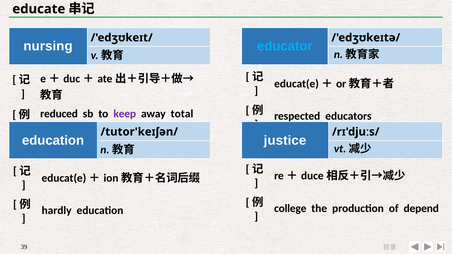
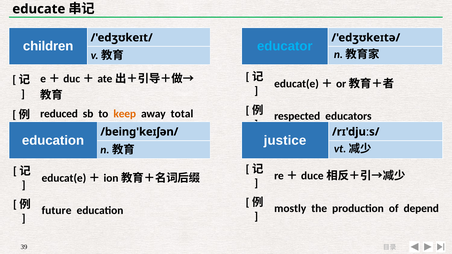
nursing: nursing -> children (48, 46)
keep colour: purple -> orange (125, 114)
/tutor'keɪʃən/: /tutor'keɪʃən/ -> /being'keɪʃən/ (139, 132)
college: college -> mostly (290, 209)
hardly: hardly -> future (57, 211)
